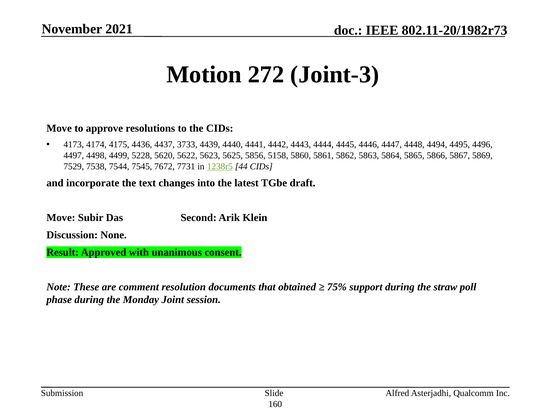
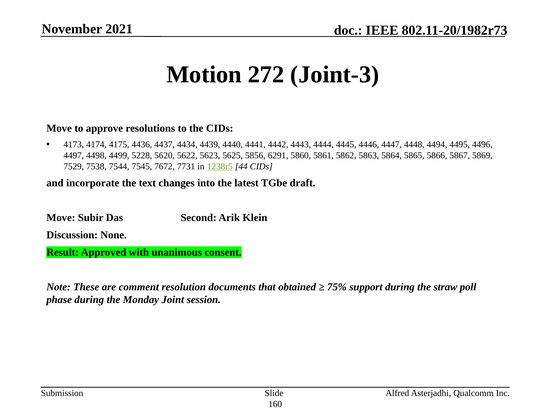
3733: 3733 -> 4434 (187, 144)
5158: 5158 -> 6291 (278, 155)
